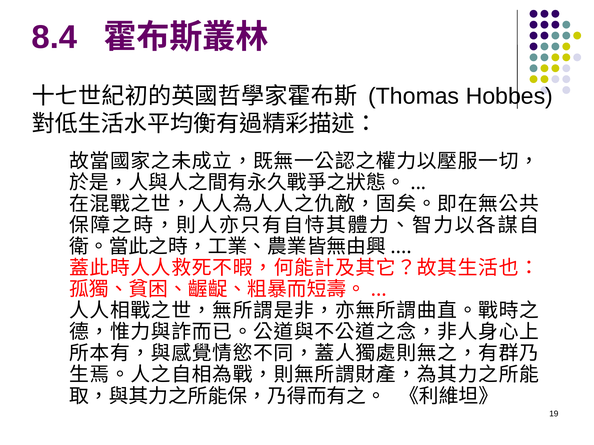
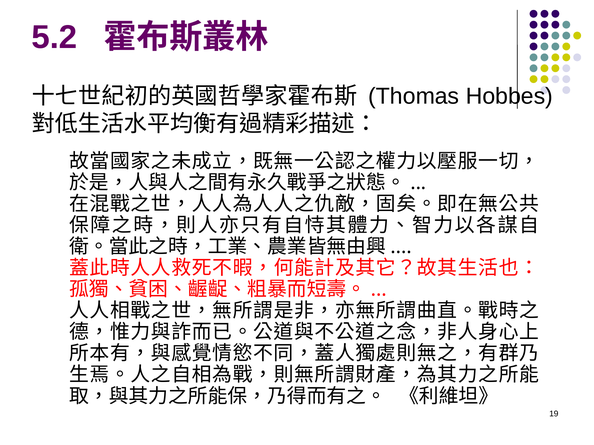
8.4: 8.4 -> 5.2 (54, 37)
